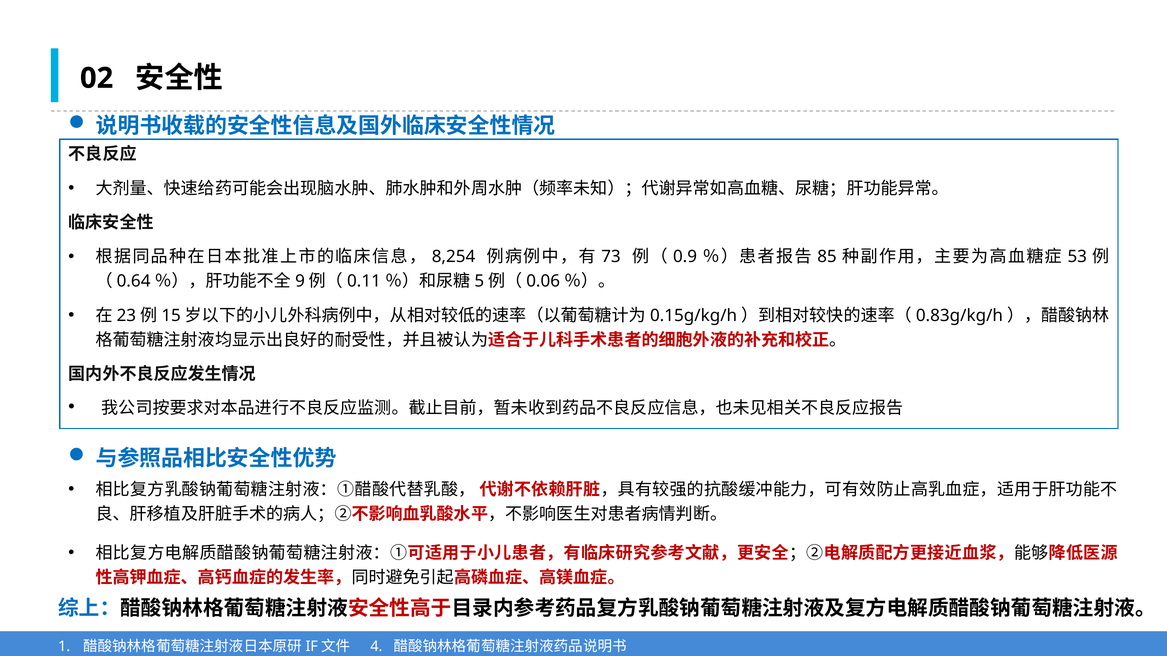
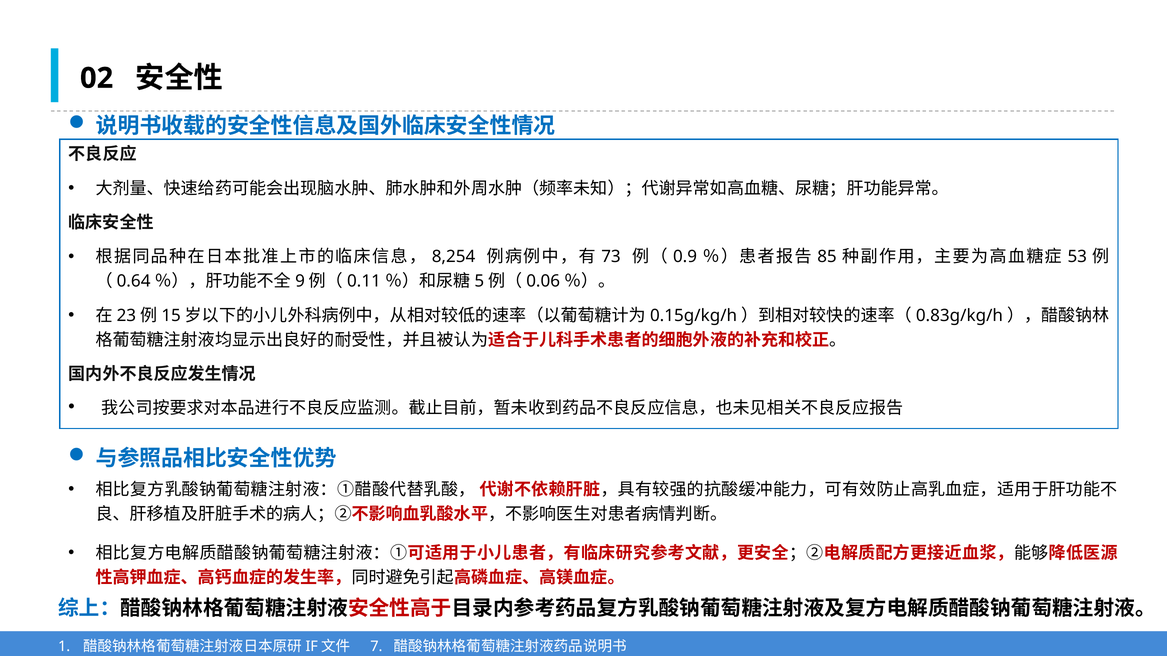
4: 4 -> 7 (376, 647)
